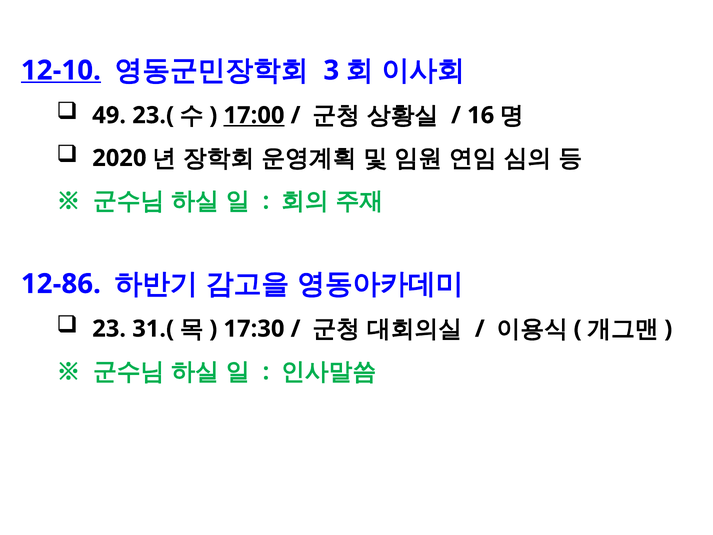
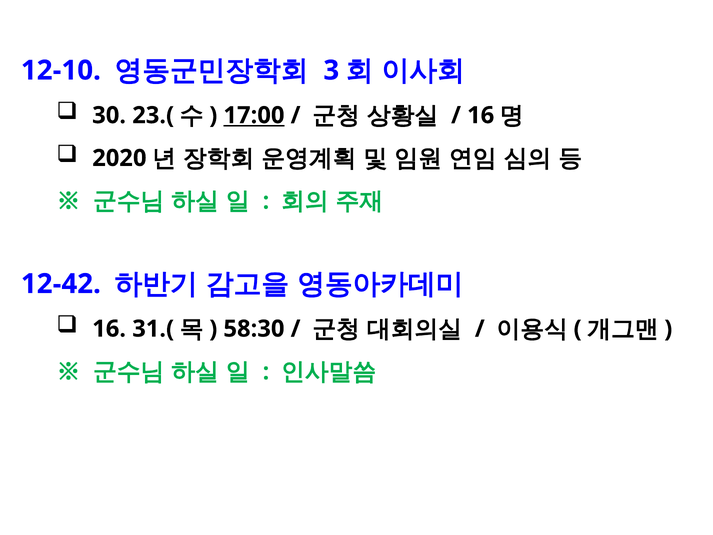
12-10 underline: present -> none (61, 70)
49: 49 -> 30 (109, 115)
12-86: 12-86 -> 12-42 (61, 284)
23: 23 -> 16 (109, 329)
17:30: 17:30 -> 58:30 (254, 329)
